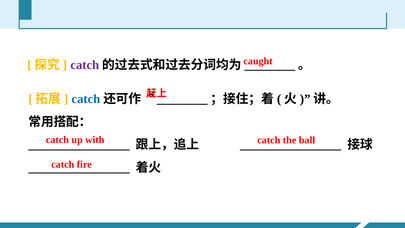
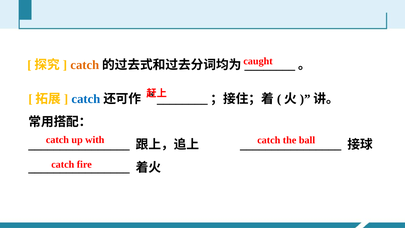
catch colour: purple -> orange (85, 65)
